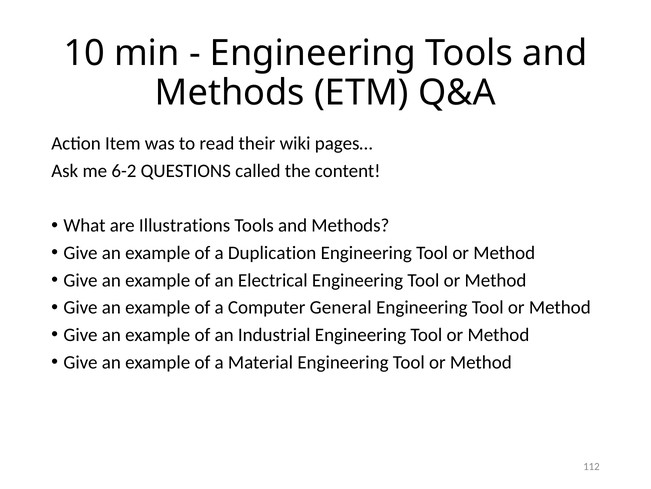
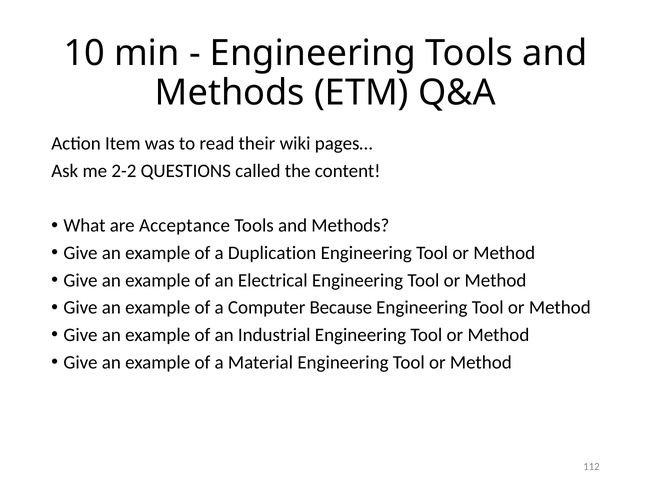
6-2: 6-2 -> 2-2 (124, 171)
Illustrations: Illustrations -> Acceptance (184, 225)
General: General -> Because (341, 307)
